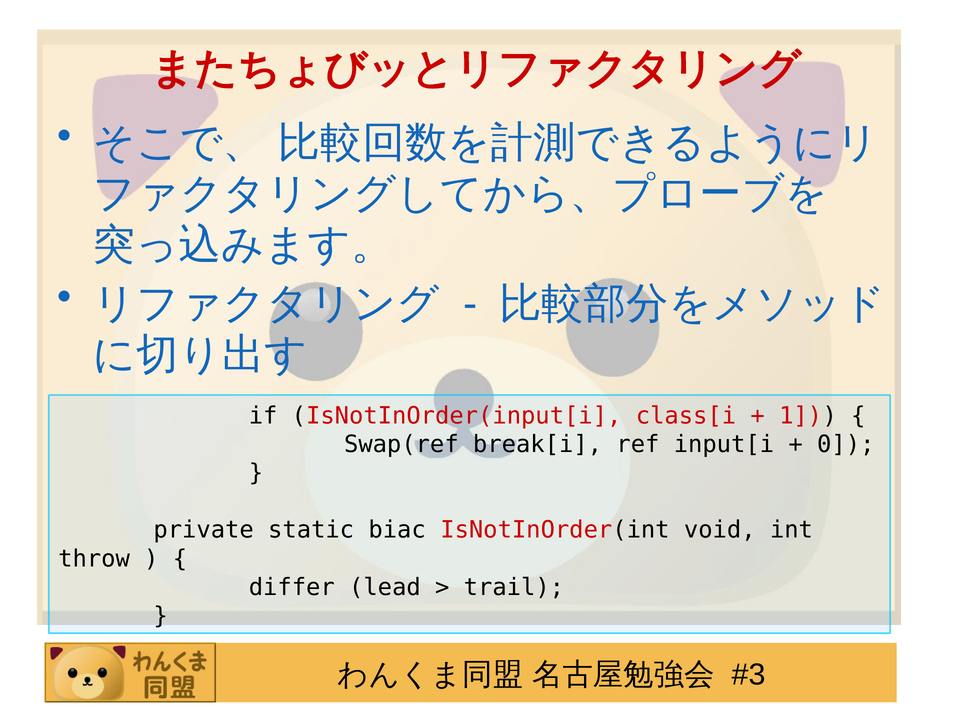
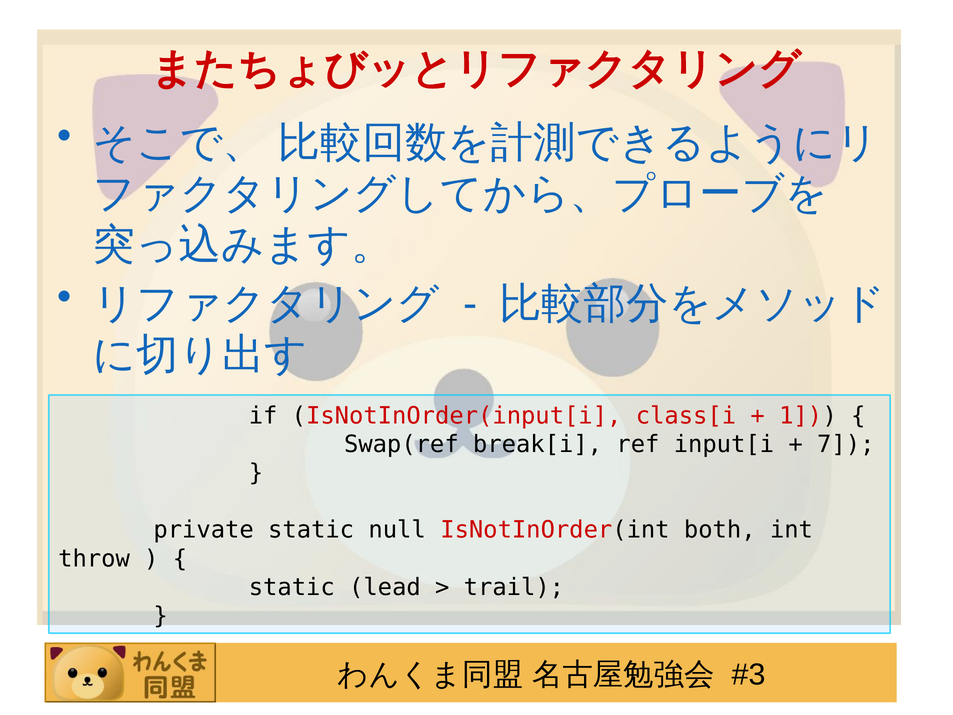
0: 0 -> 7 (846, 444)
biac: biac -> null (397, 530)
void: void -> both (720, 530)
differ: differ -> static (292, 587)
